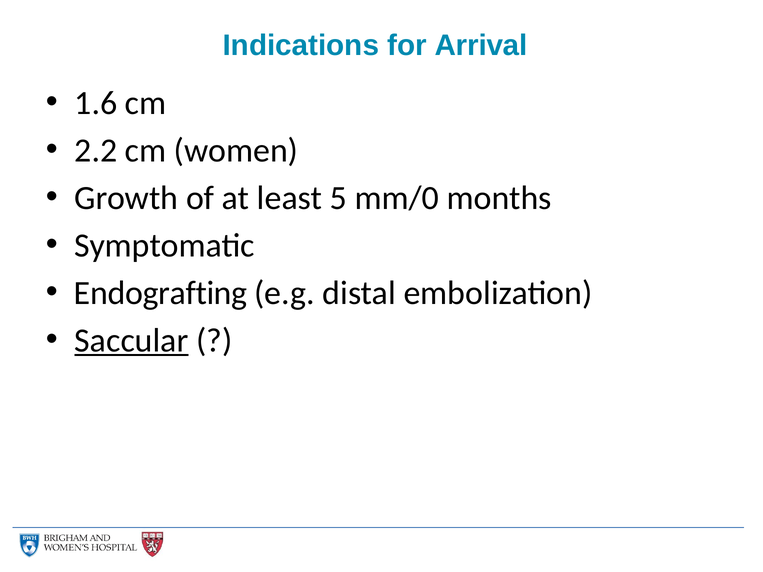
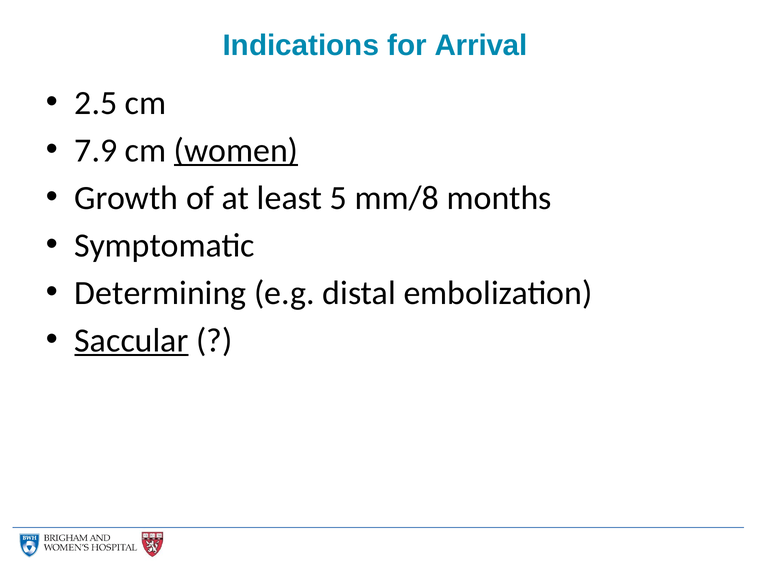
1.6: 1.6 -> 2.5 (96, 103)
2.2: 2.2 -> 7.9 (96, 150)
women underline: none -> present (236, 150)
mm/0: mm/0 -> mm/8 (397, 198)
Endografting: Endografting -> Determining (160, 293)
